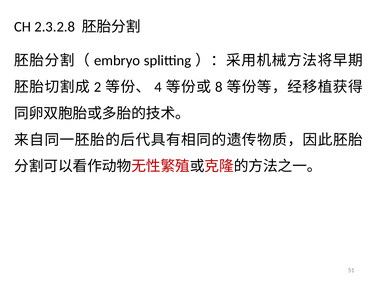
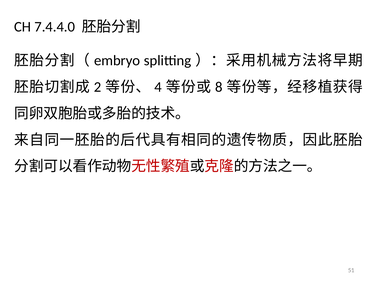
2.3.2.8: 2.3.2.8 -> 7.4.4.0 (55, 27)
